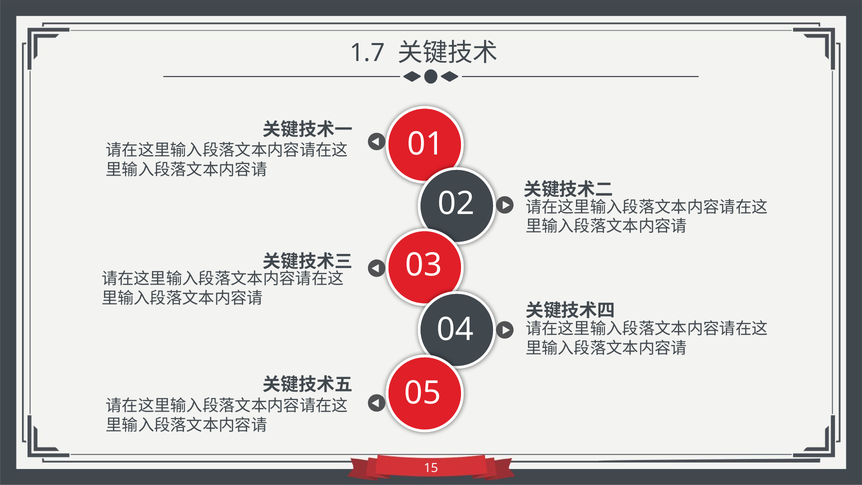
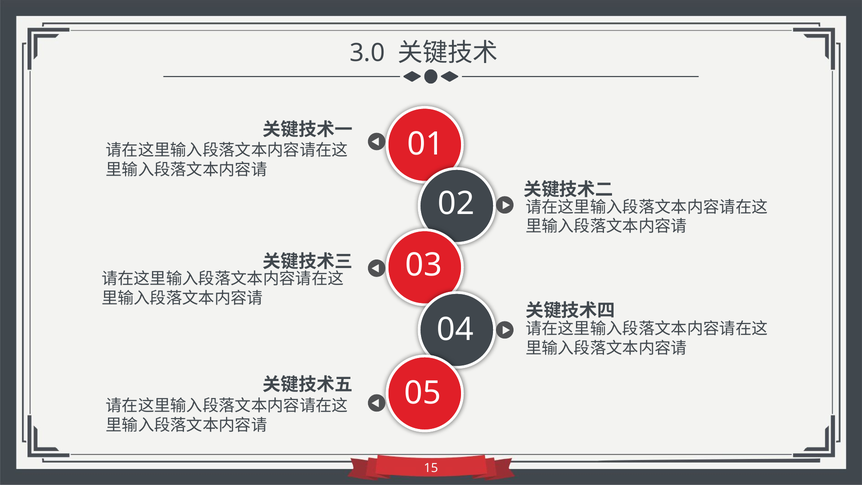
1.7: 1.7 -> 3.0 (367, 53)
